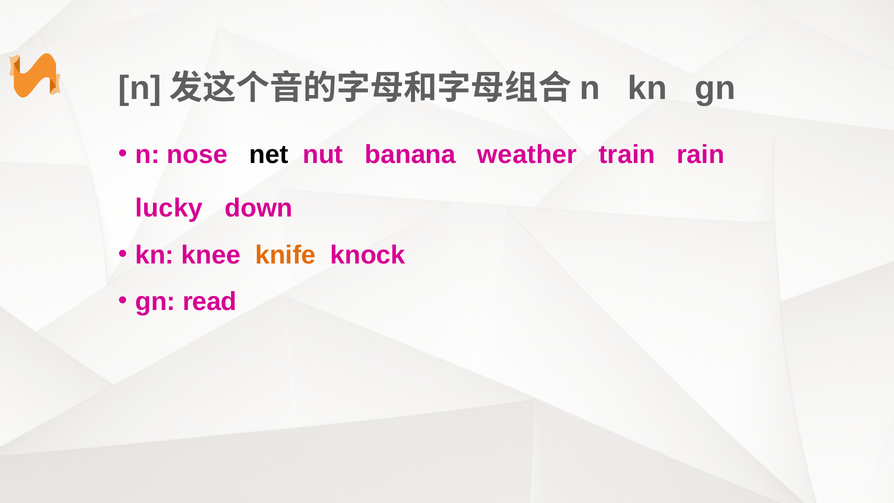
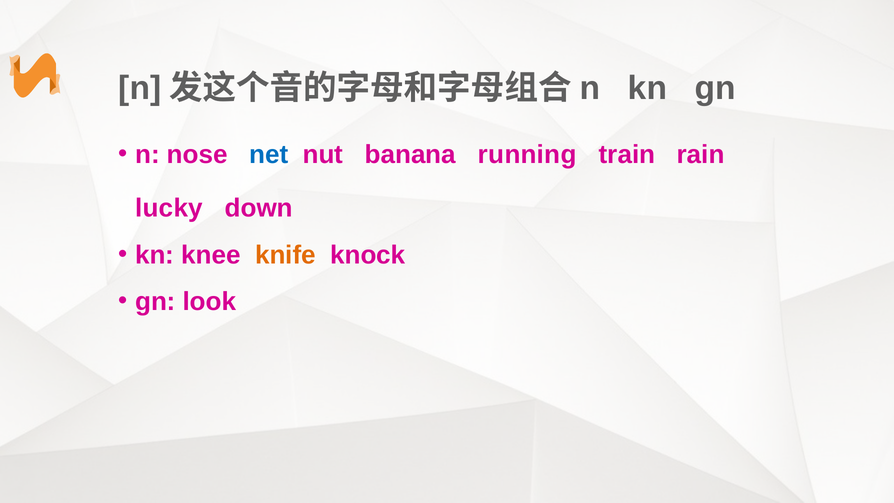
net colour: black -> blue (269, 155)
weather: weather -> running (527, 155)
read: read -> look (210, 302)
